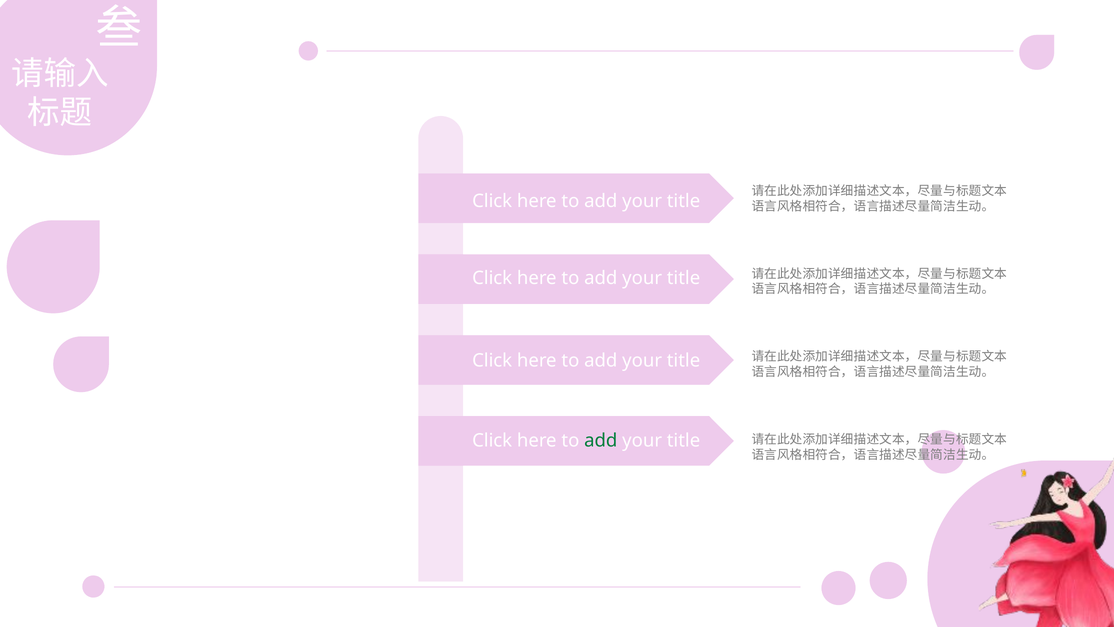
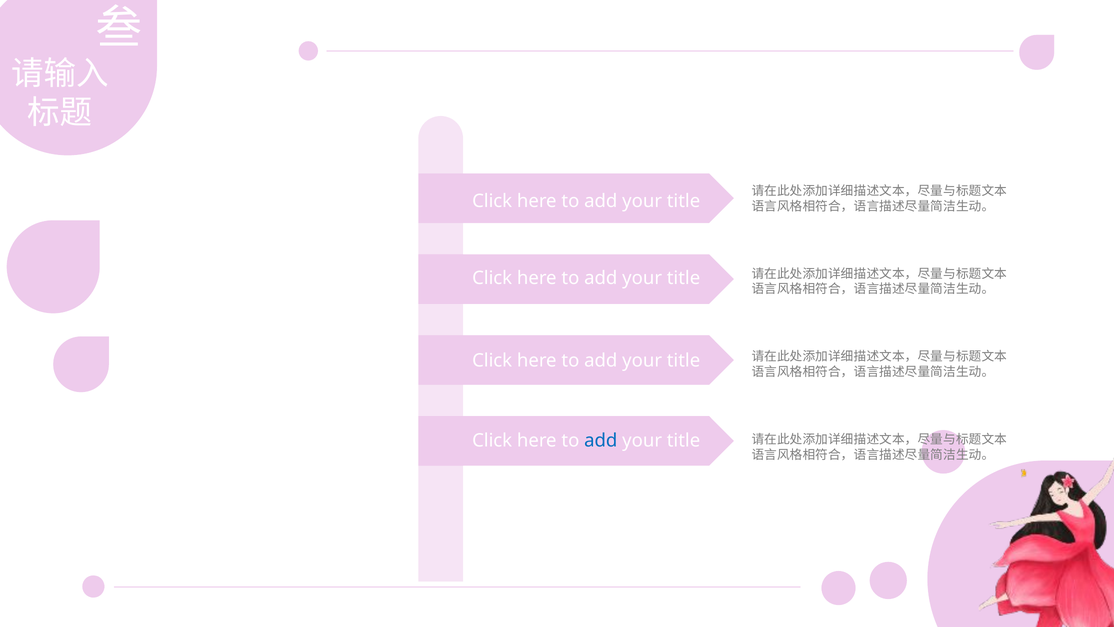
add colour: green -> blue (601, 440)
